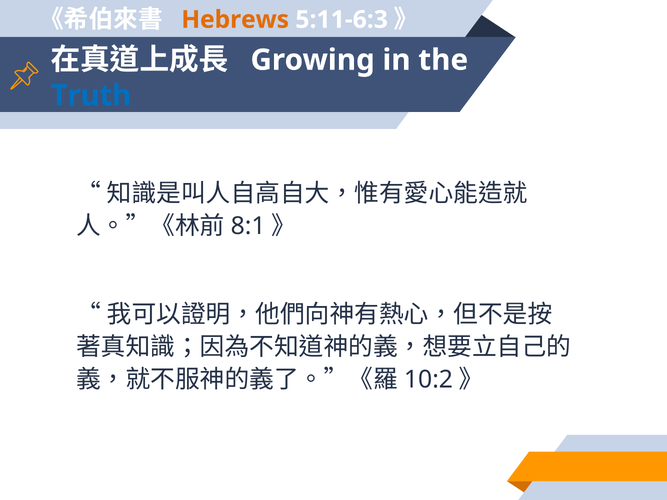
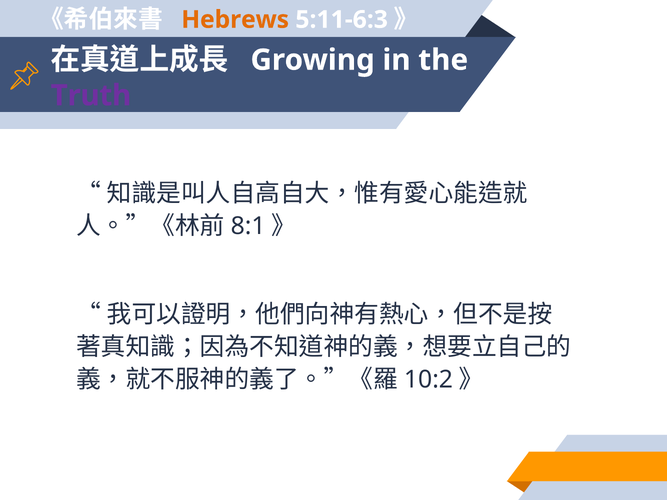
Truth colour: blue -> purple (91, 96)
